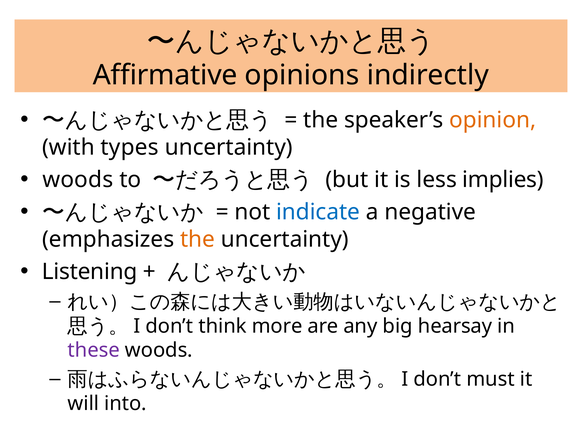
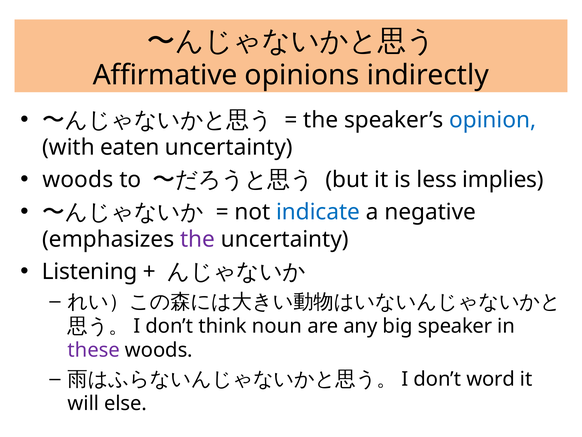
opinion colour: orange -> blue (493, 120)
types: types -> eaten (130, 147)
the colour: orange -> purple (198, 239)
more: more -> noun (277, 326)
hearsay: hearsay -> speaker (455, 326)
must: must -> word (491, 379)
into: into -> else (126, 403)
